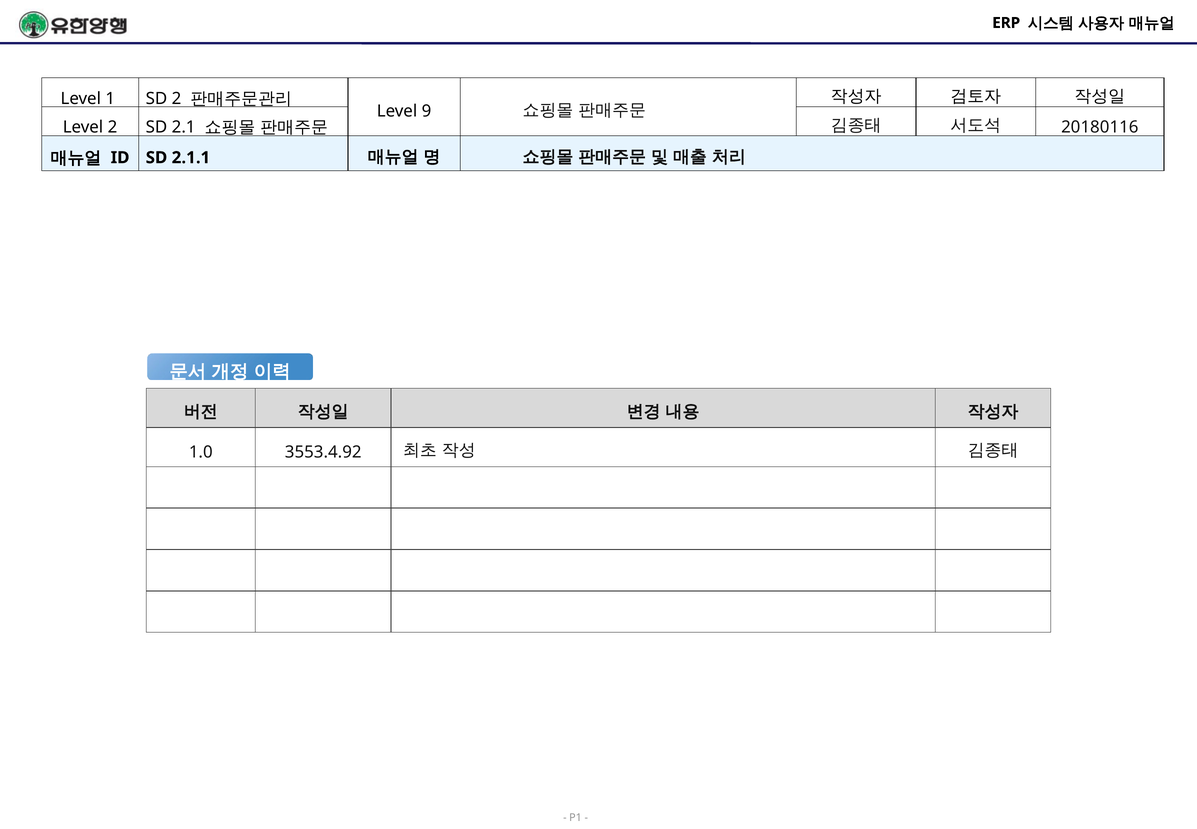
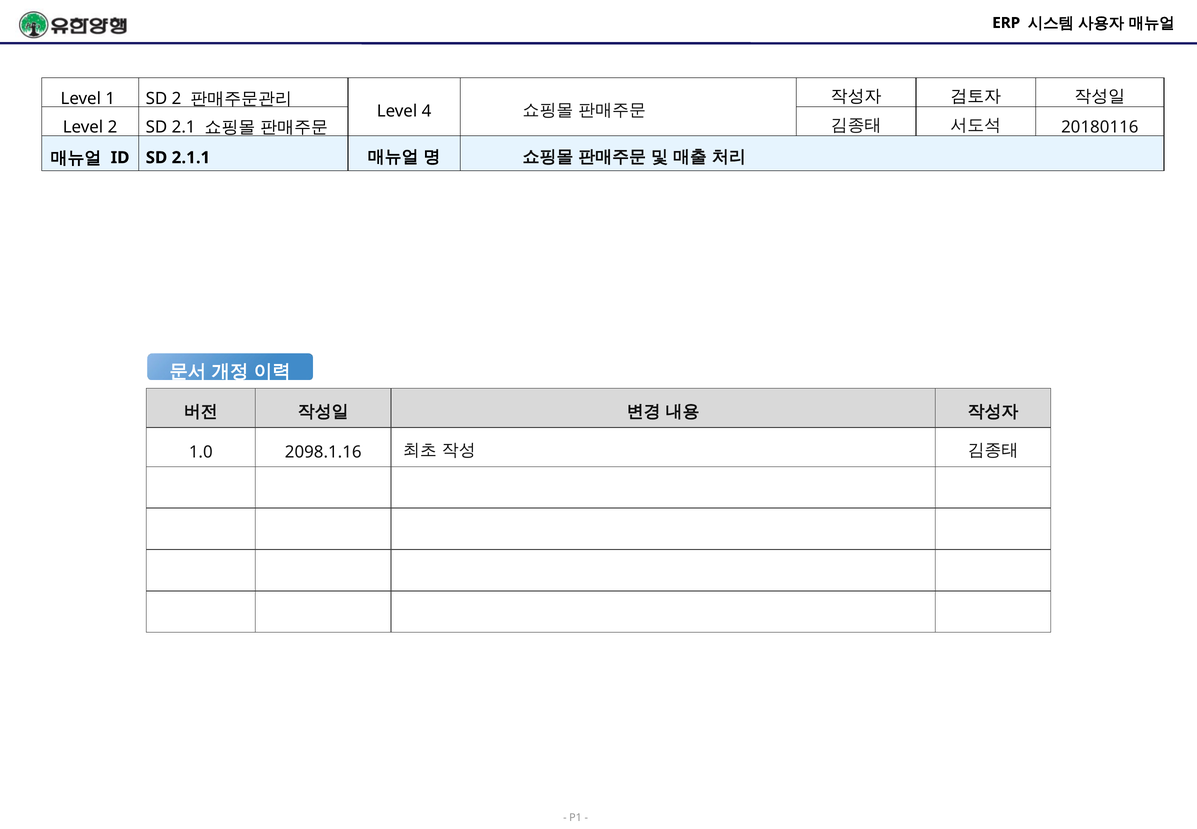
9: 9 -> 4 (427, 111)
3553.4.92: 3553.4.92 -> 2098.1.16 (323, 452)
